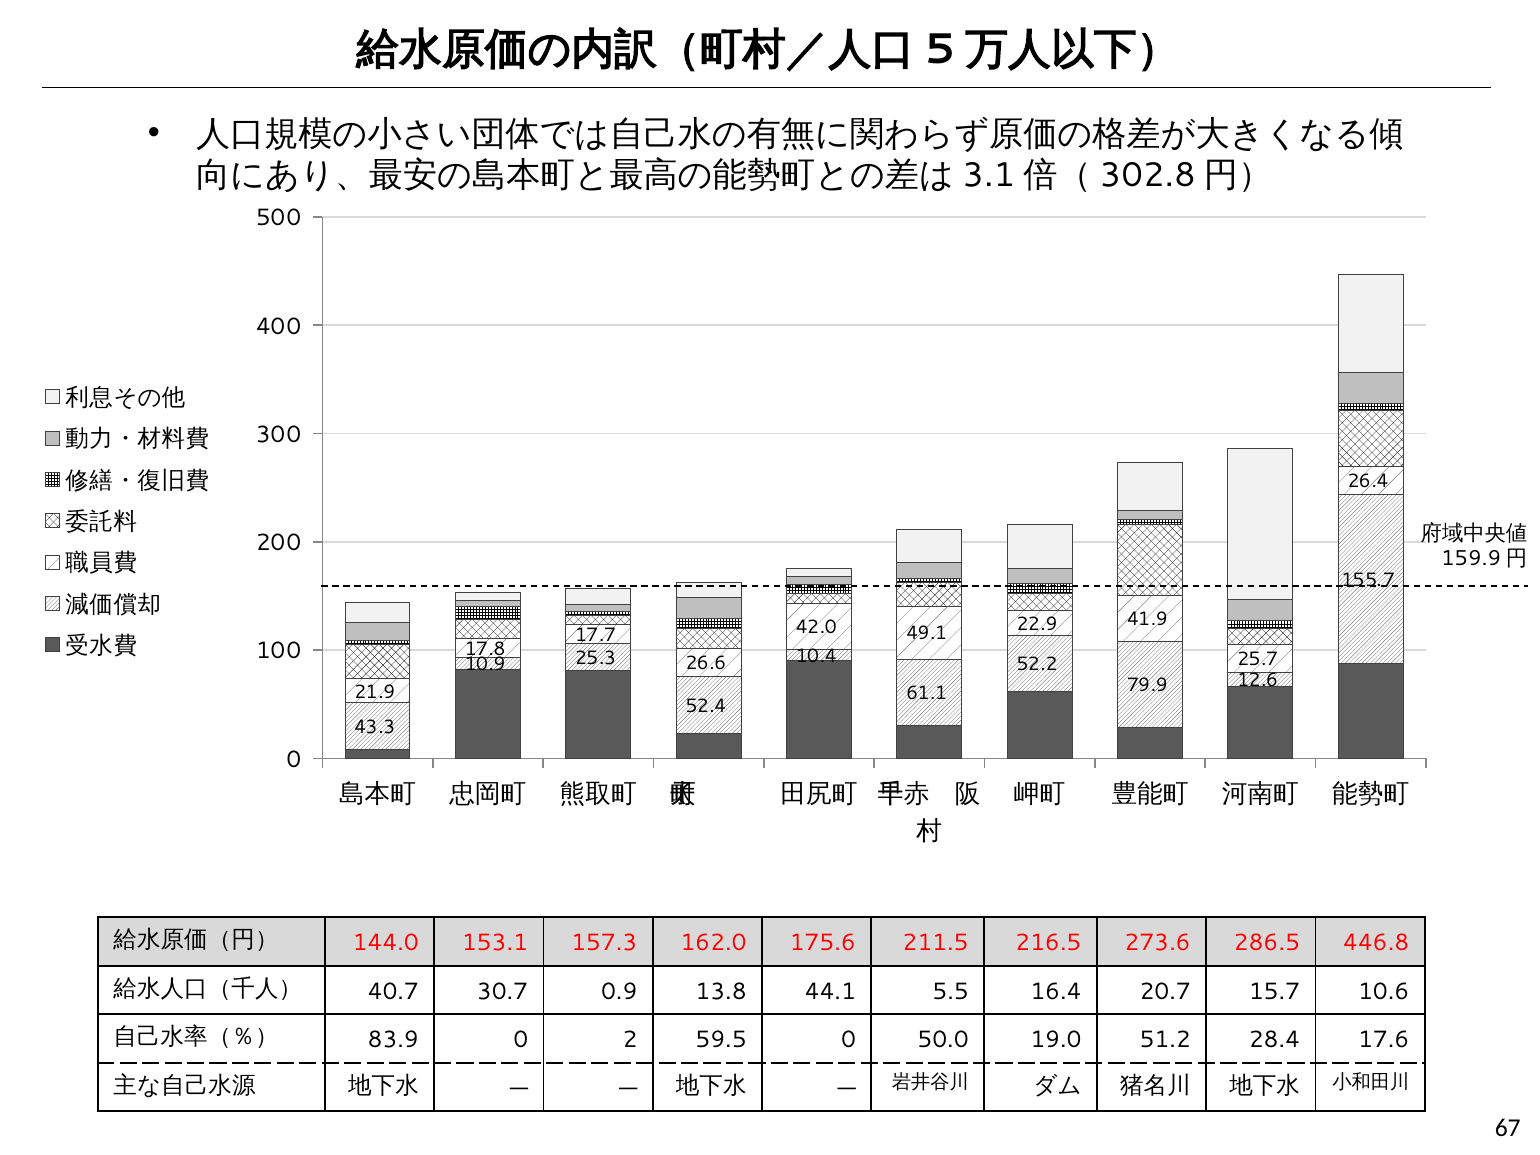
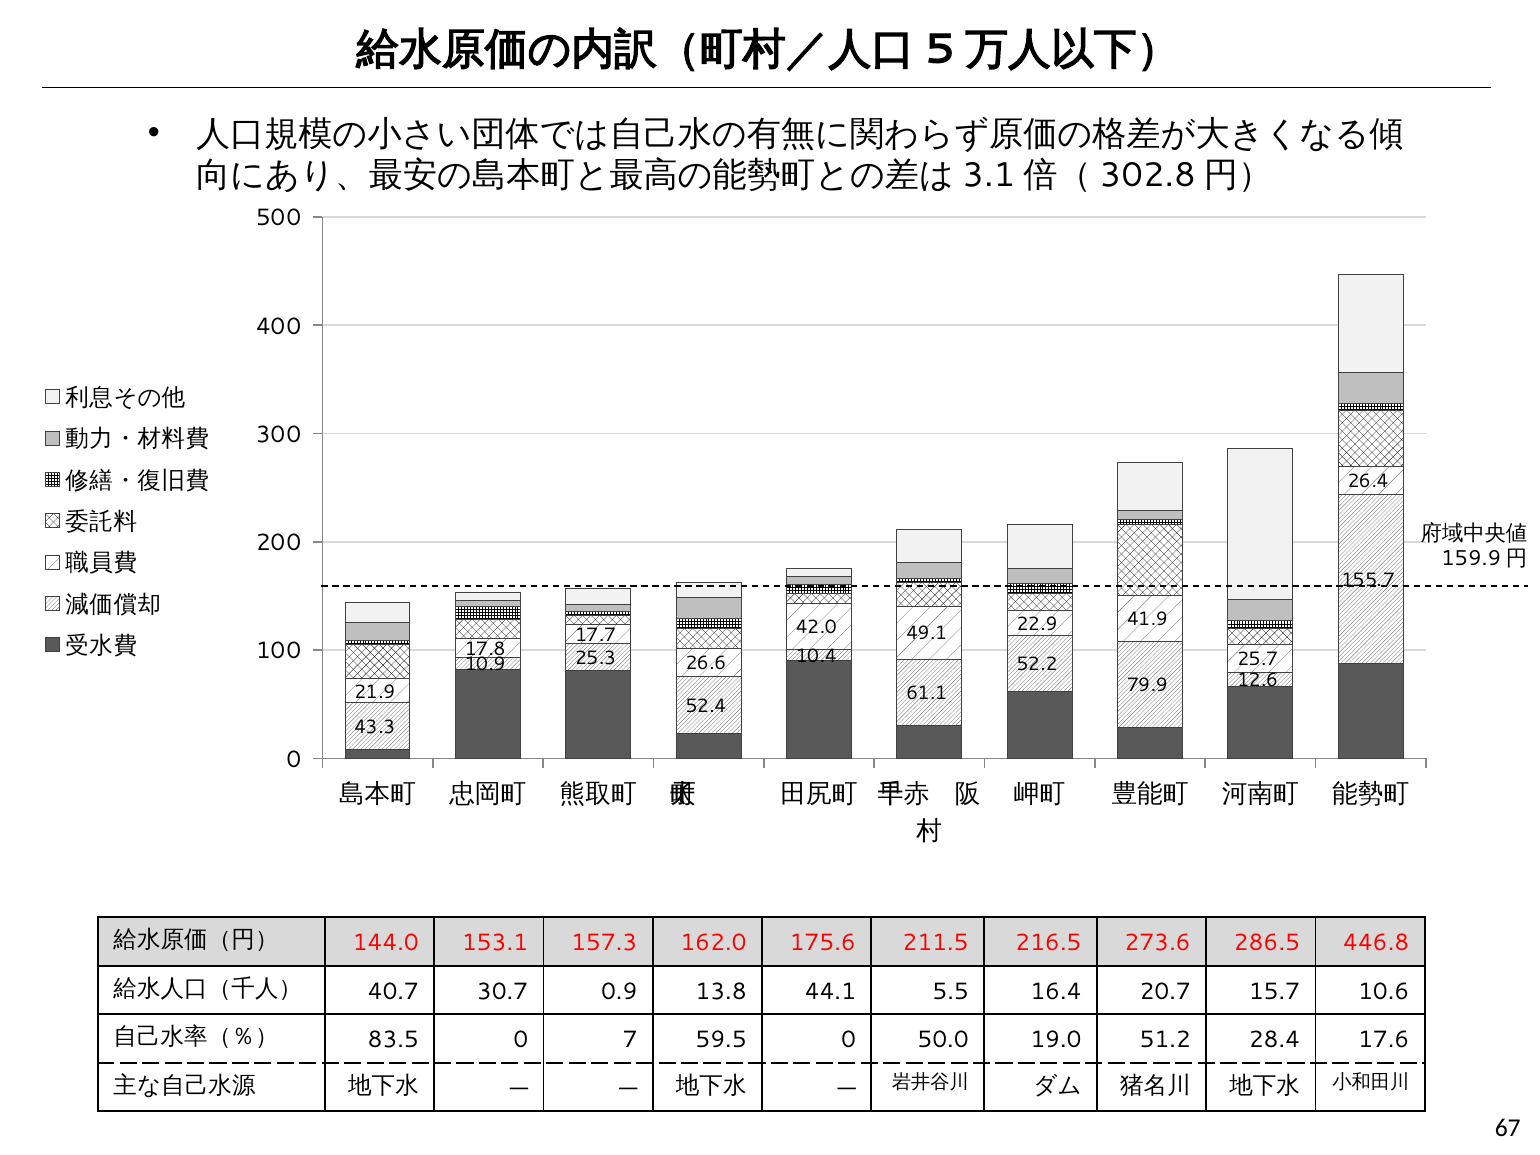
83.9: 83.9 -> 83.5 (393, 1040)
2: 2 -> 7 (630, 1040)
